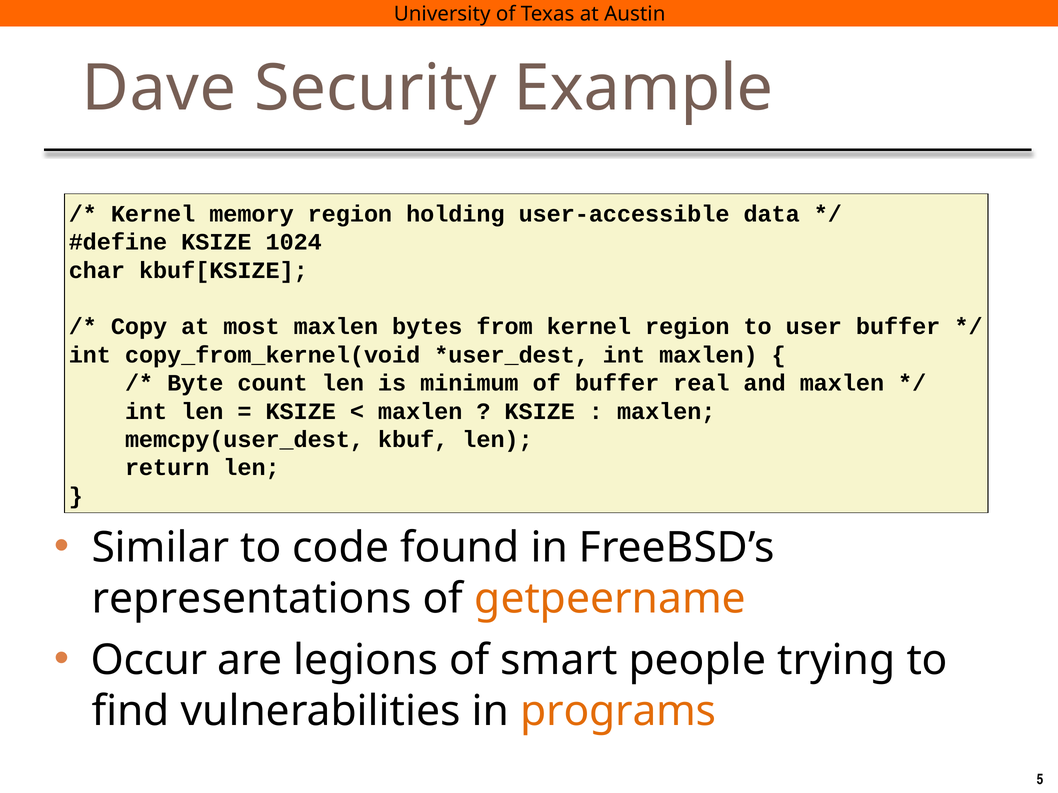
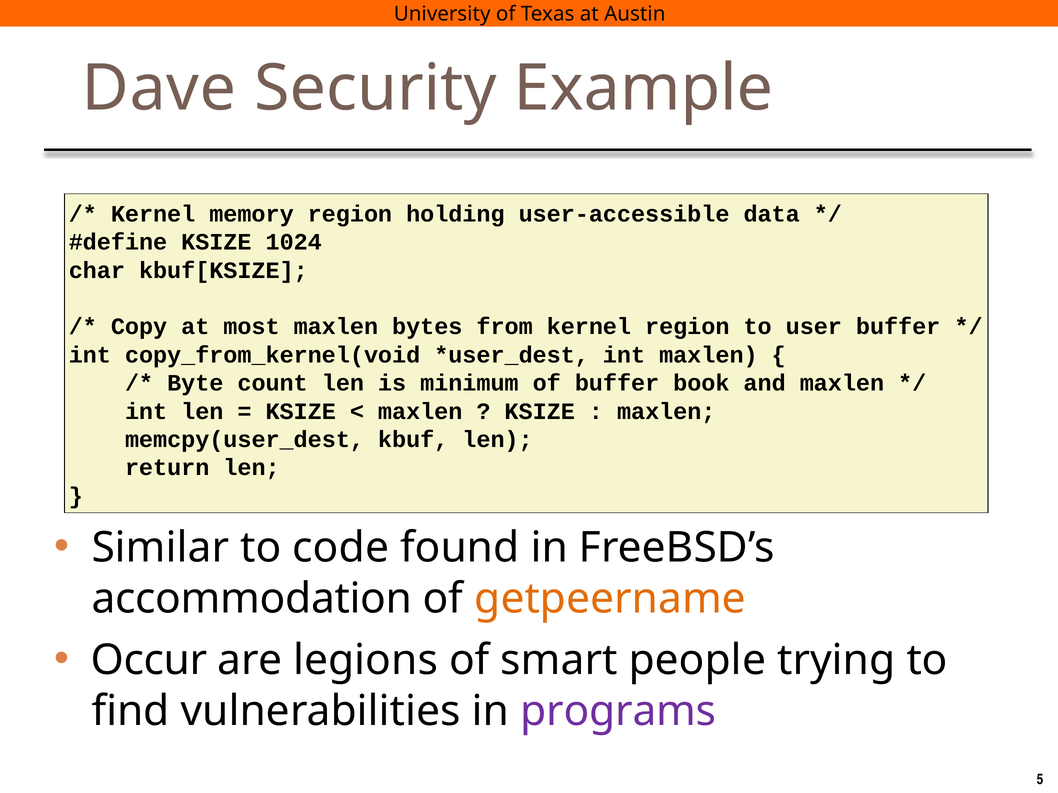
real: real -> book (701, 383)
representations: representations -> accommodation (252, 599)
programs colour: orange -> purple (618, 712)
